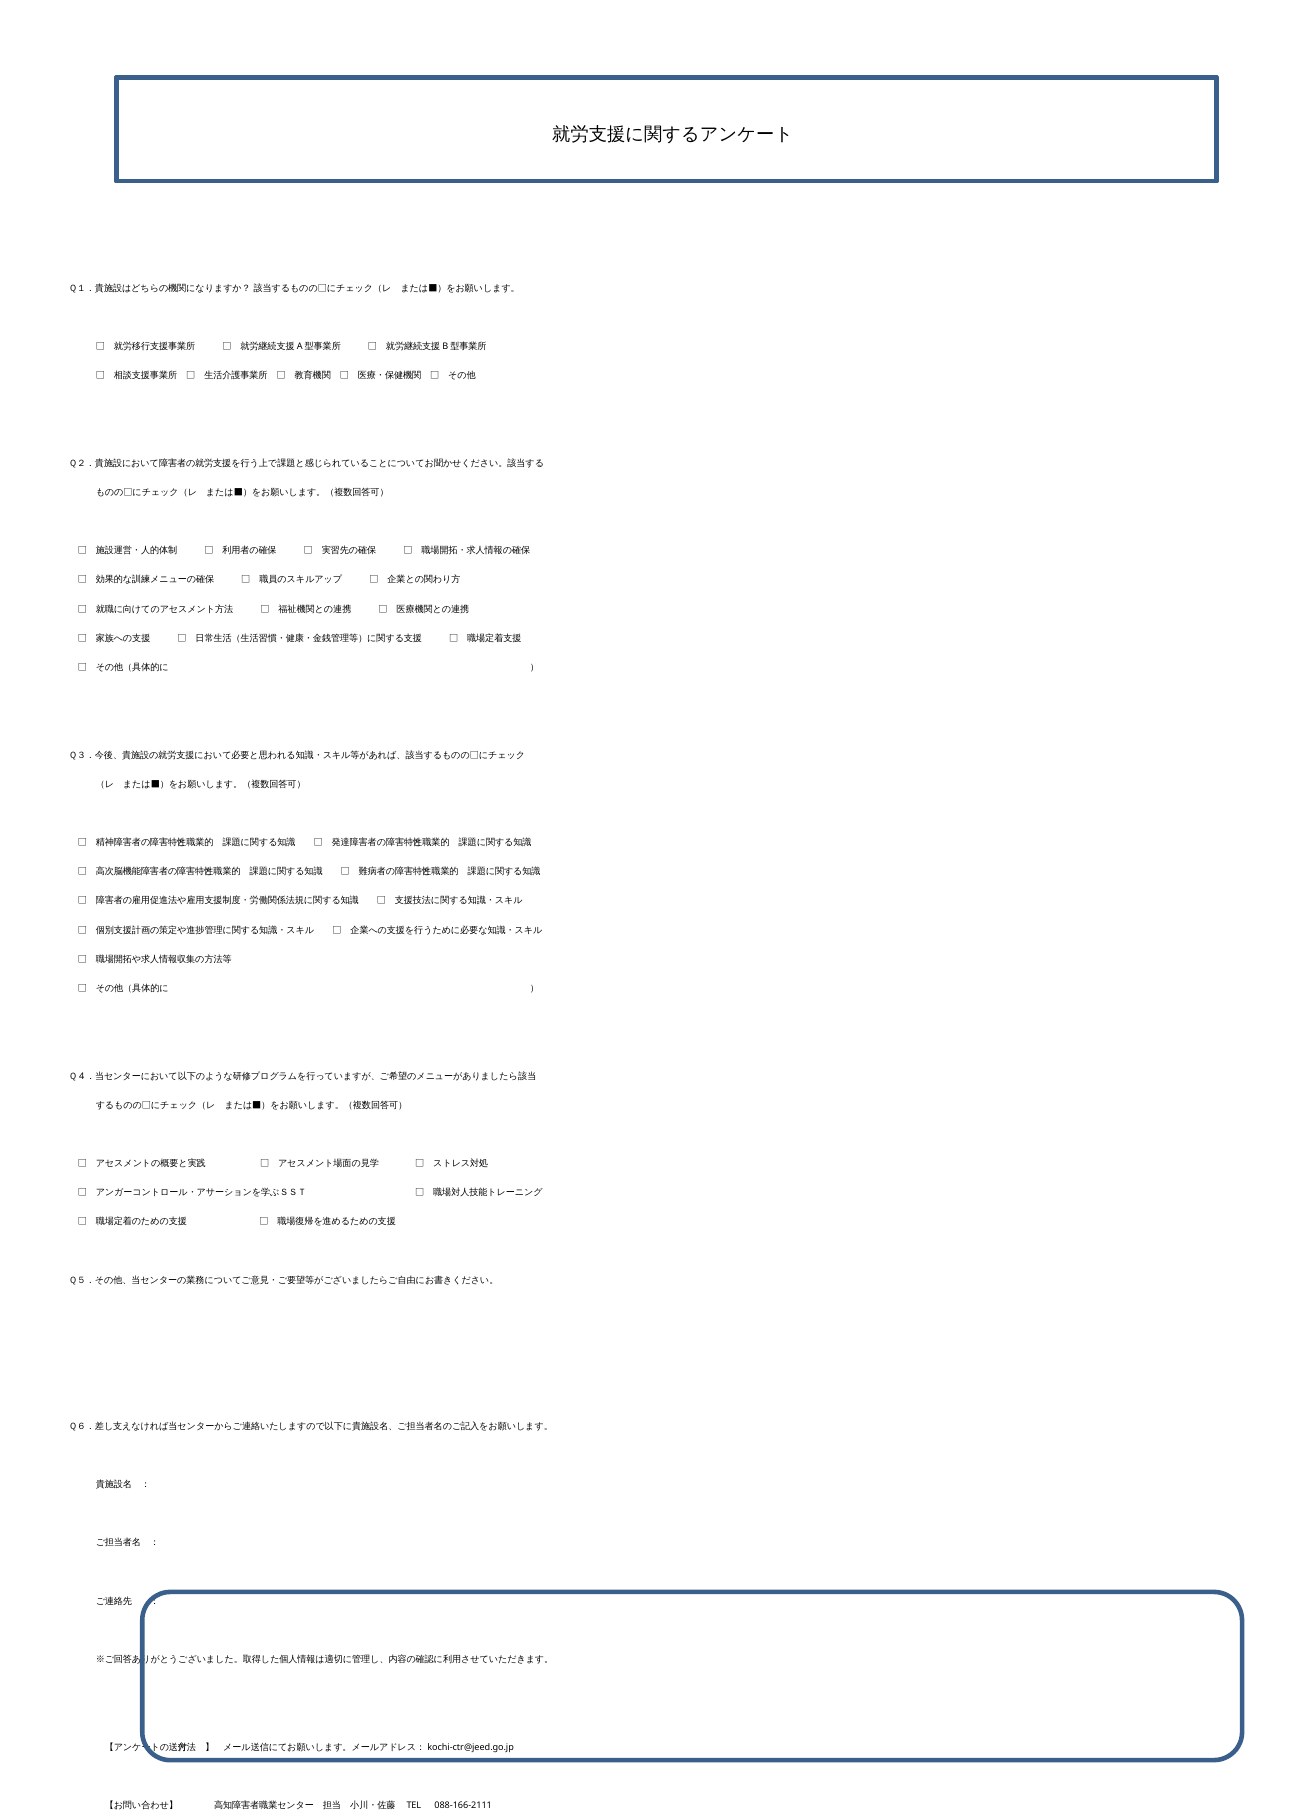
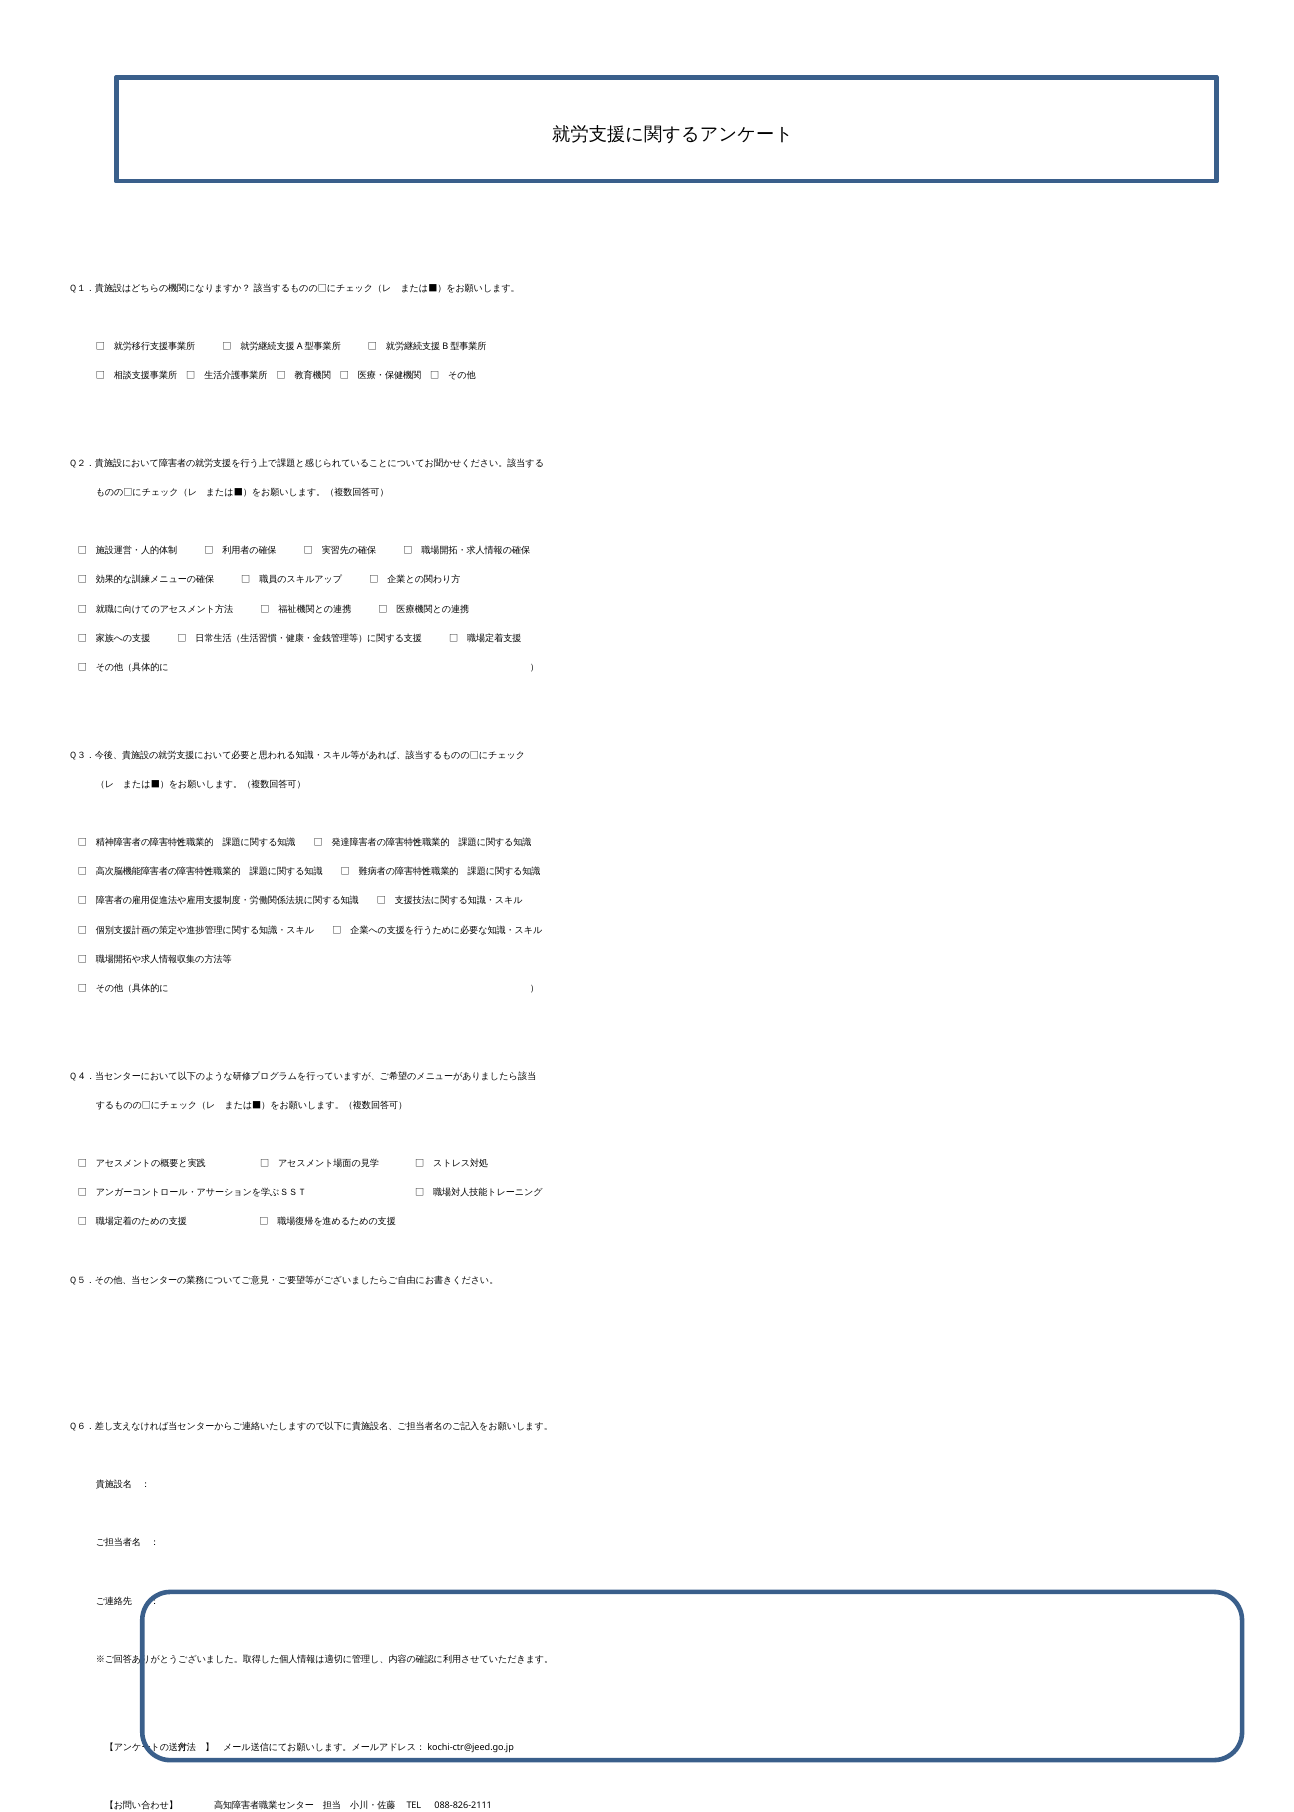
088-166-2111: 088-166-2111 -> 088-826-2111 (463, 1805)
